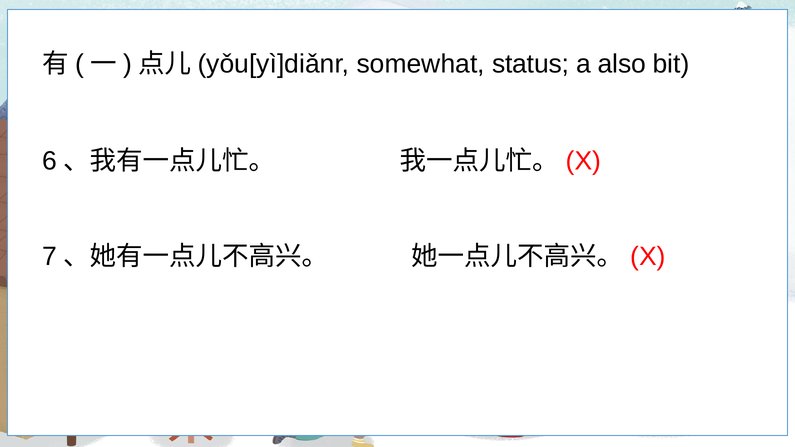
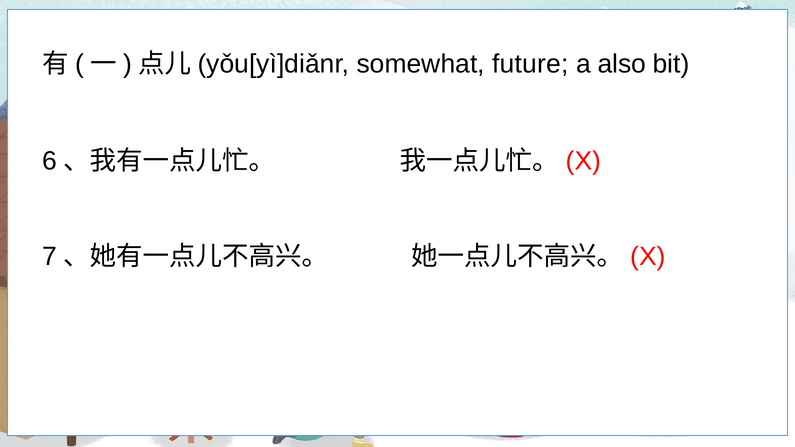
status: status -> future (530, 64)
